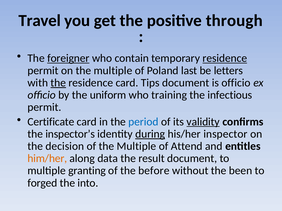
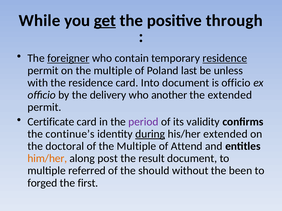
Travel: Travel -> While (39, 21)
get underline: none -> present (105, 21)
letters: letters -> unless (228, 71)
the underline: present -> none (58, 83)
Tips: Tips -> Into (150, 83)
uniform: uniform -> delivery (108, 95)
training: training -> another (169, 95)
the infectious: infectious -> extended (230, 95)
period colour: blue -> purple (143, 122)
validity underline: present -> none (203, 122)
inspector’s: inspector’s -> continue’s (70, 134)
his/her inspector: inspector -> extended (225, 134)
decision: decision -> doctoral (65, 147)
data: data -> post (108, 159)
granting: granting -> referred (87, 171)
before: before -> should (154, 171)
into: into -> first (88, 183)
